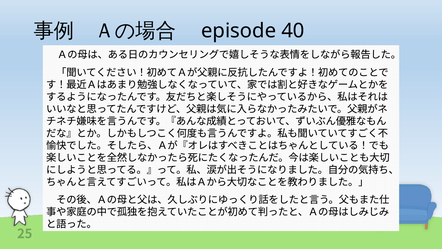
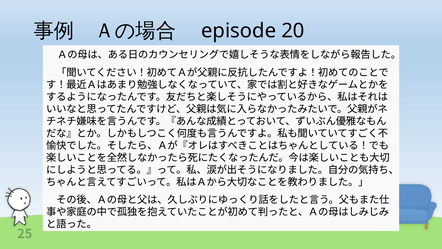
40: 40 -> 20 (293, 31)
